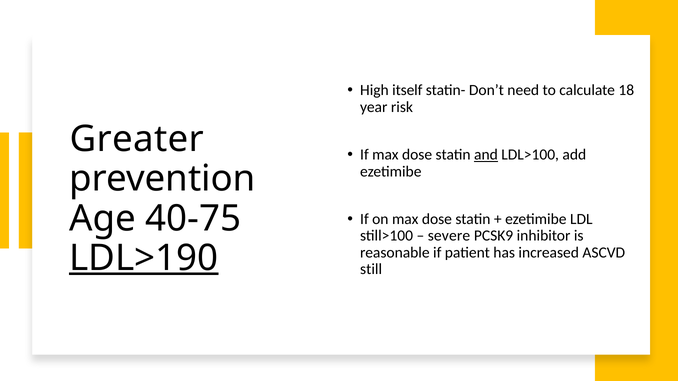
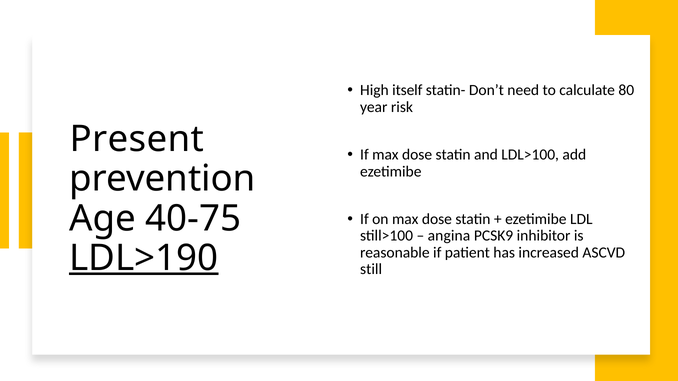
18: 18 -> 80 (626, 90)
Greater: Greater -> Present (137, 139)
and underline: present -> none (486, 155)
severe: severe -> angina (449, 236)
